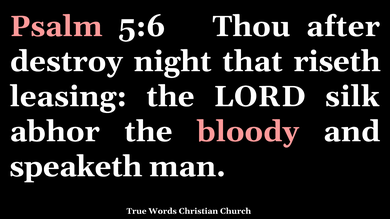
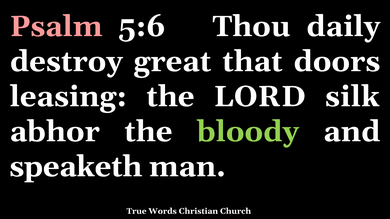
after: after -> daily (343, 27)
night: night -> great (172, 62)
riseth: riseth -> doors (337, 62)
bloody colour: pink -> light green (248, 132)
